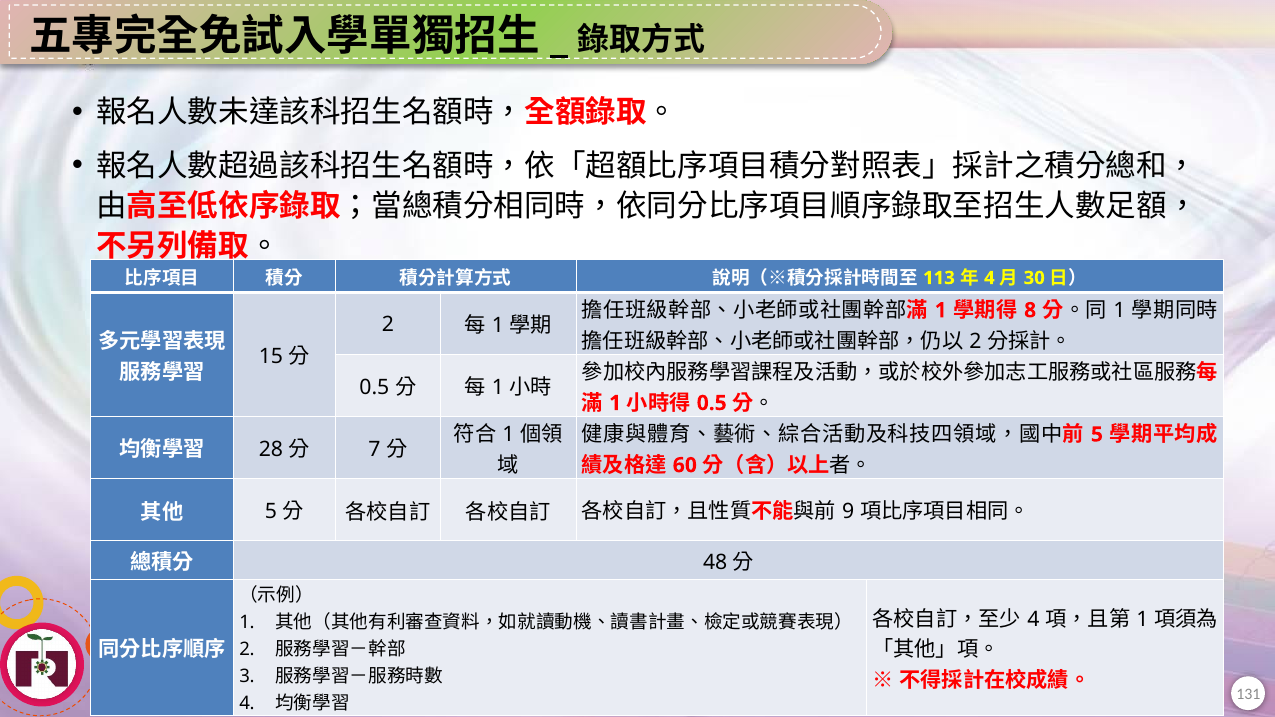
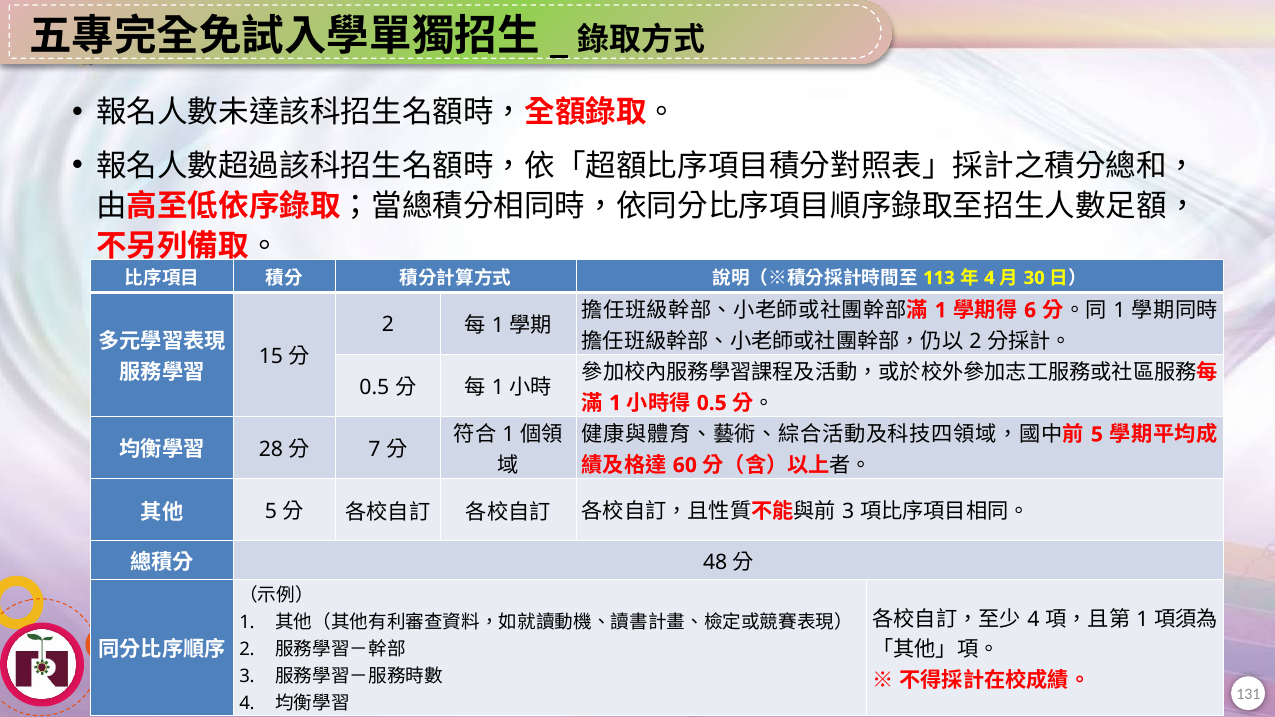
8: 8 -> 6 (1030, 310)
9: 9 -> 3 (848, 512)
